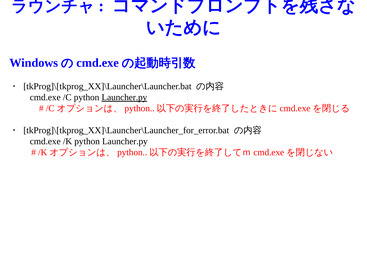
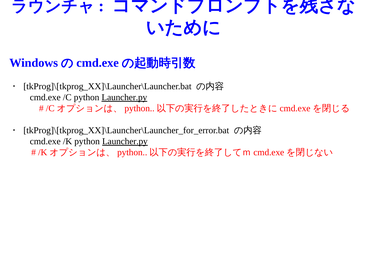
Launcher.py underline: none -> present (125, 142)
